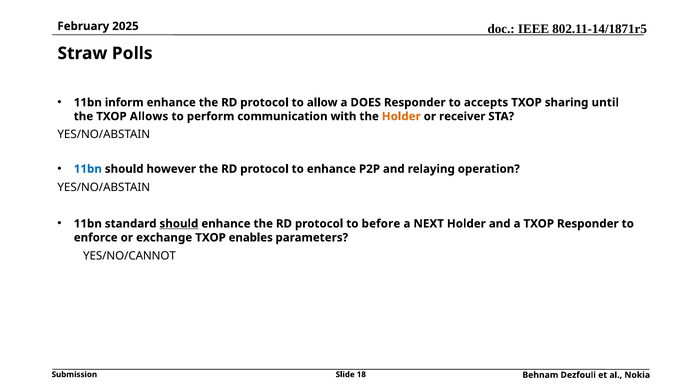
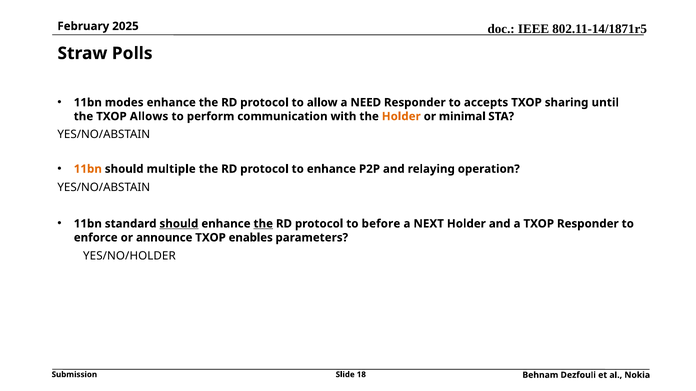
inform: inform -> modes (124, 103)
DOES: DOES -> NEED (366, 103)
receiver: receiver -> minimal (462, 117)
11bn colour: blue -> orange (88, 169)
however: however -> multiple (171, 169)
the underline: none -> present (263, 224)
exchange: exchange -> announce (164, 238)
YES/NO/CANNOT: YES/NO/CANNOT -> YES/NO/HOLDER (129, 256)
